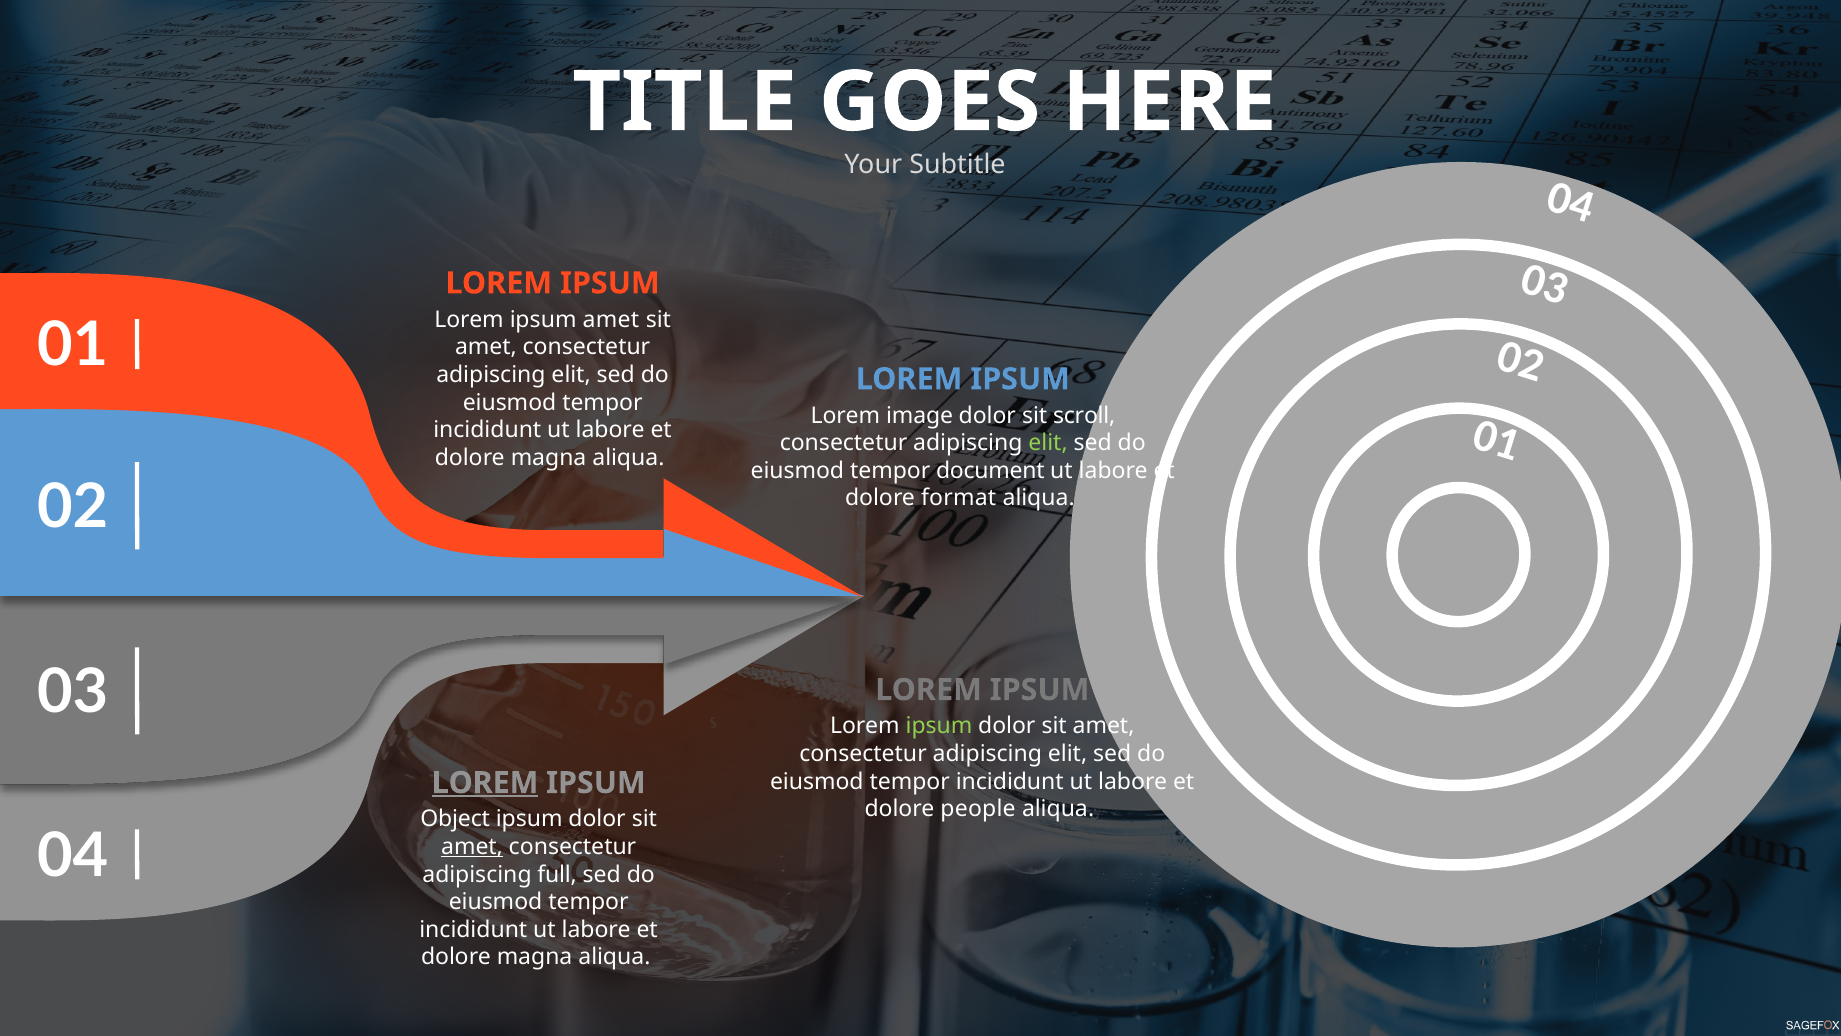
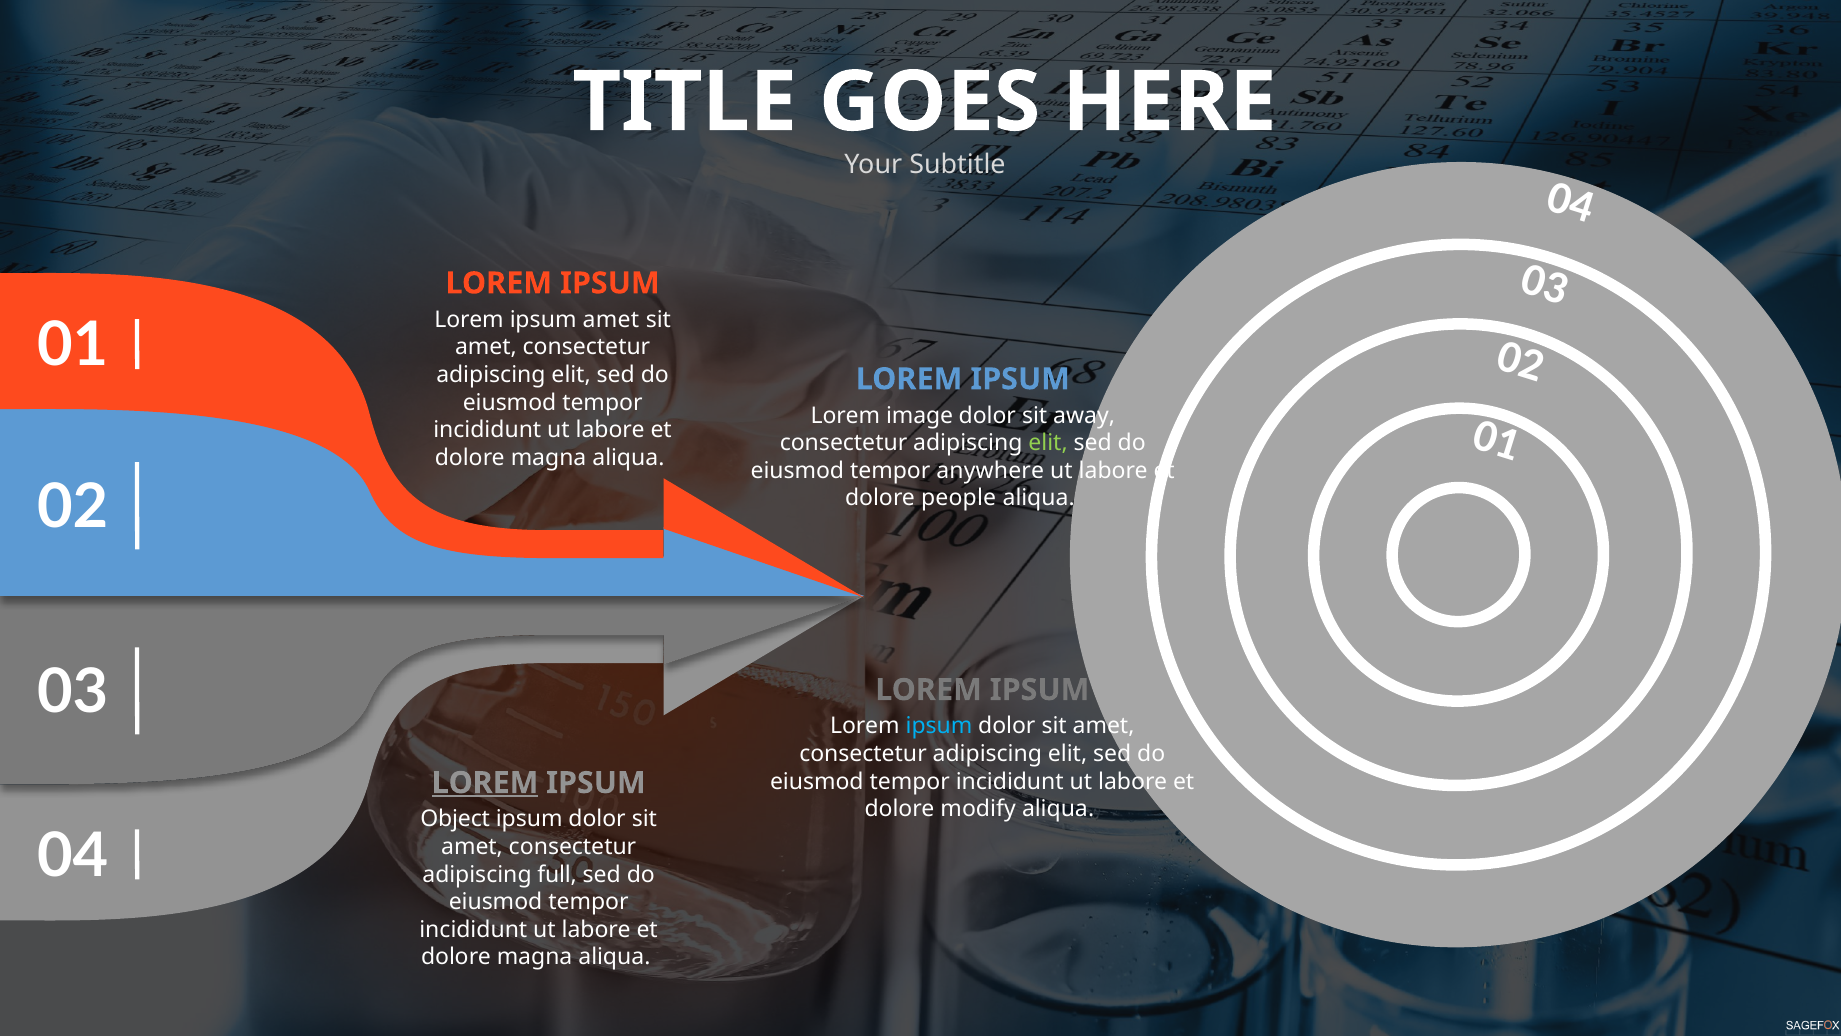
scroll: scroll -> away (1084, 415)
document: document -> anywhere (990, 471)
format: format -> people (959, 498)
ipsum colour: light green -> light blue (939, 726)
people: people -> modify (978, 809)
amet underline: present -> none (472, 847)
